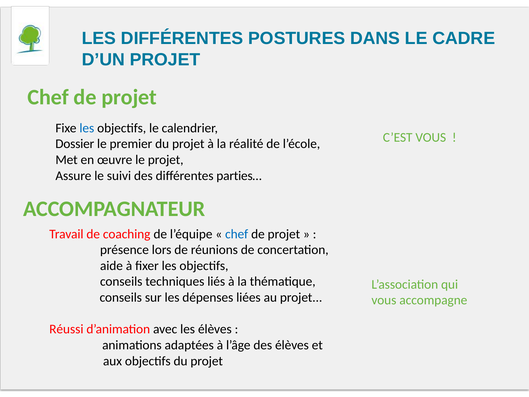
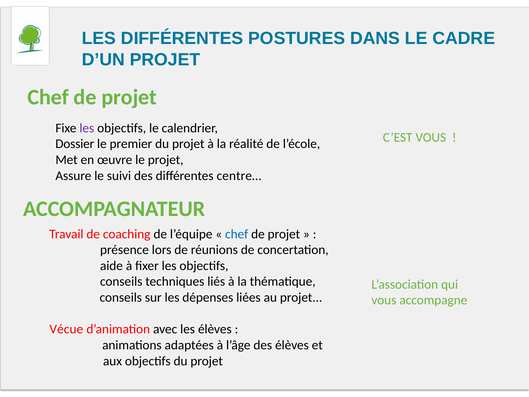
les colour: blue -> purple (87, 128)
parties…: parties… -> centre… (239, 176)
Réussi: Réussi -> Vécue (66, 329)
